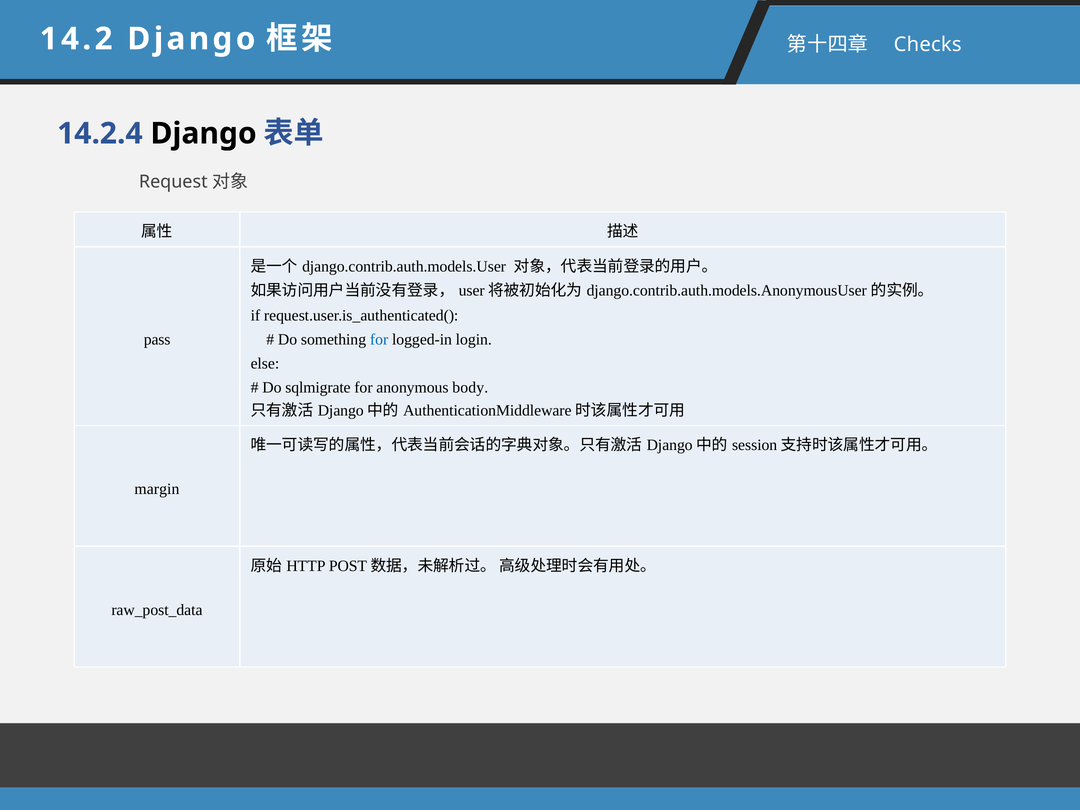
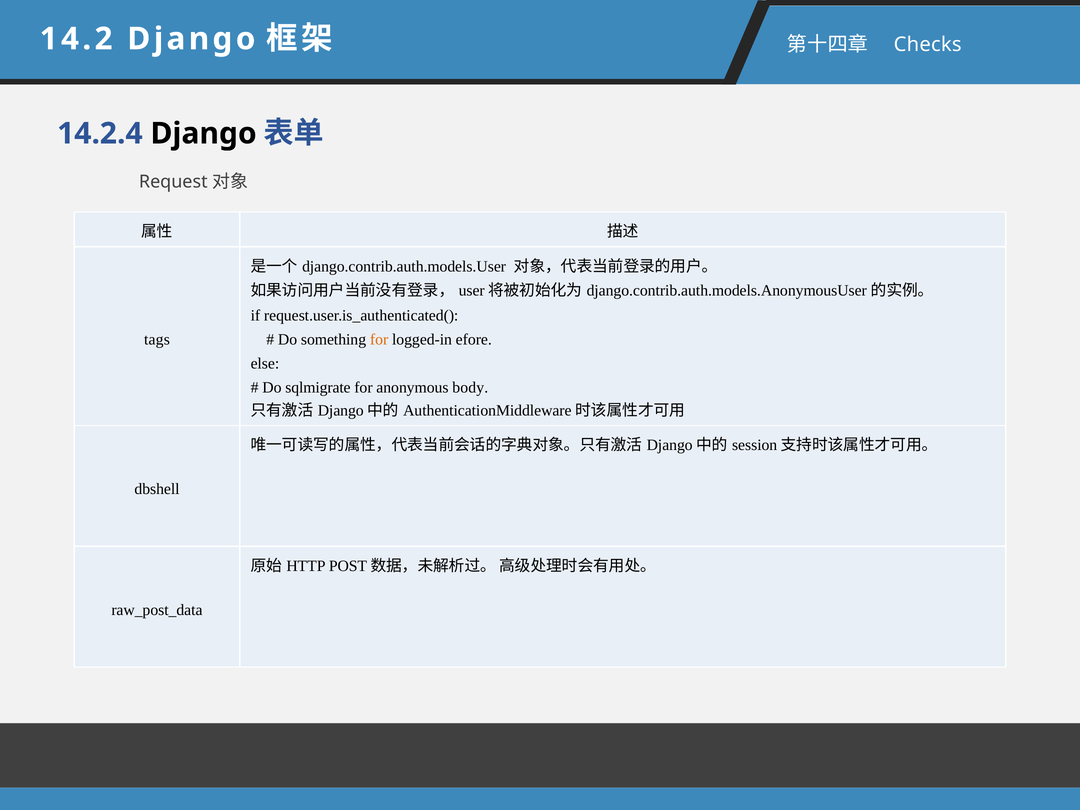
pass: pass -> tags (157, 339)
for colour: blue -> orange (379, 339)
login: login -> efore (474, 339)
margin: margin -> dbshell (157, 489)
